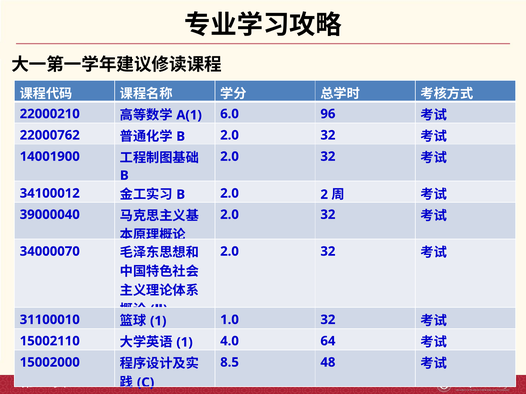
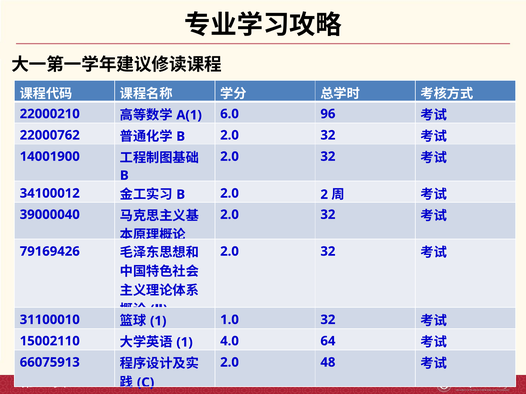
34000070: 34000070 -> 79169426 (50, 252)
15002000: 15002000 -> 66075913 (50, 363)
8.5: 8.5 -> 2.0 (230, 363)
